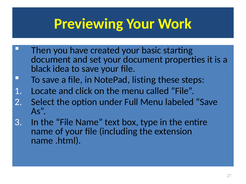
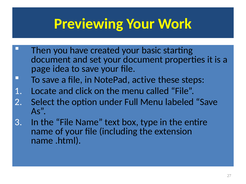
black: black -> page (41, 69)
listing: listing -> active (144, 80)
